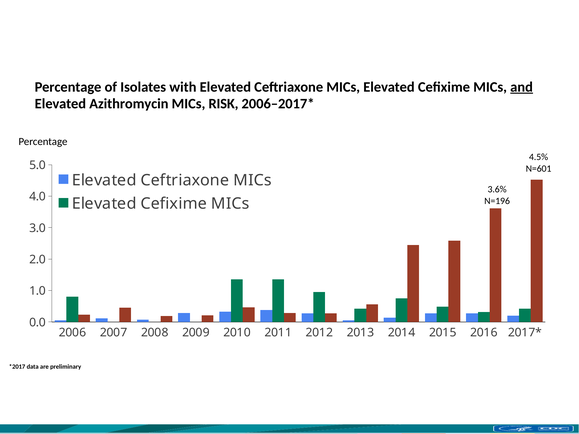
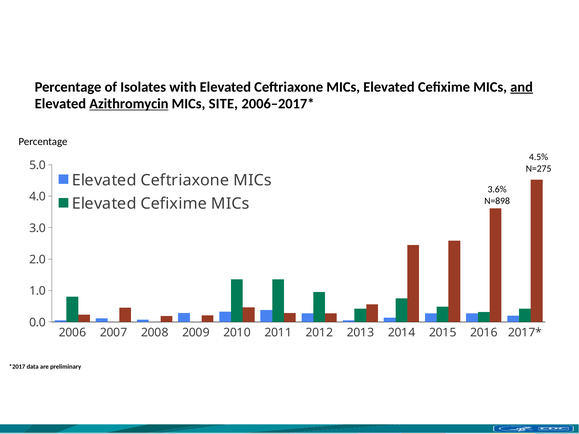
Azithromycin underline: none -> present (129, 104)
RISK: RISK -> SITE (223, 104)
N=601: N=601 -> N=275 (539, 169)
N=196: N=196 -> N=898 (497, 201)
